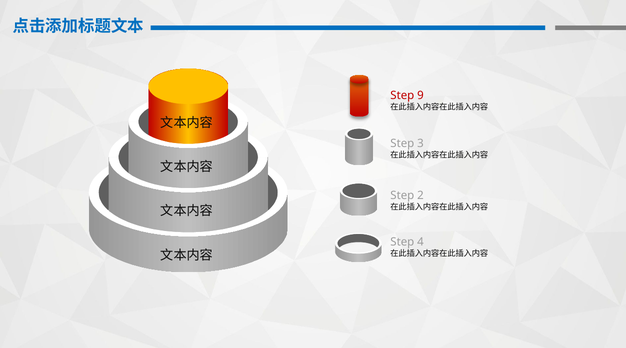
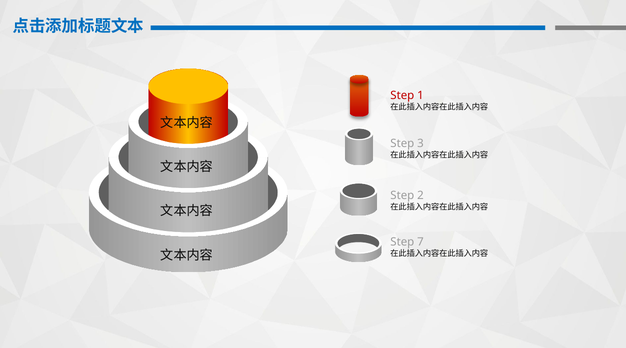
9: 9 -> 1 (420, 96)
4: 4 -> 7 (420, 242)
